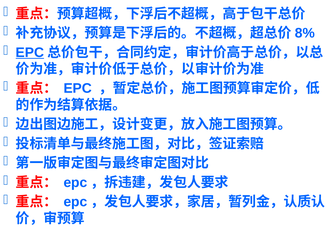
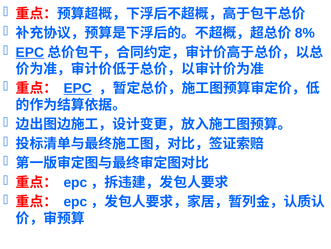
EPC underline: none -> present (78, 88)
